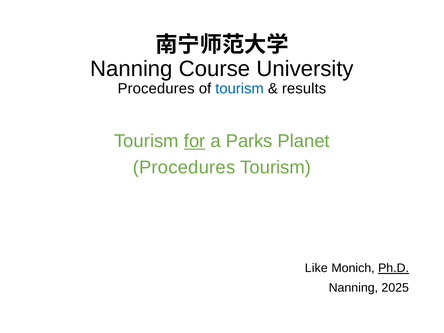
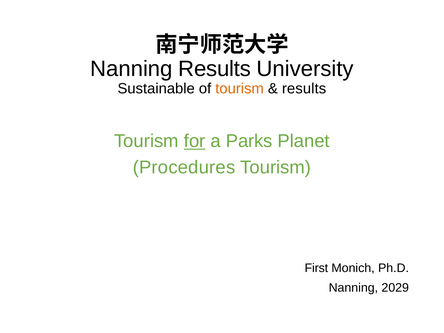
Nanning Course: Course -> Results (215, 69)
Procedures: Procedures -> Sustainable (156, 89)
tourism colour: blue -> orange (240, 89)
Like: Like -> First (316, 268)
Ph.D underline: present -> none (394, 268)
2025: 2025 -> 2029 (395, 288)
